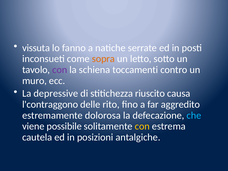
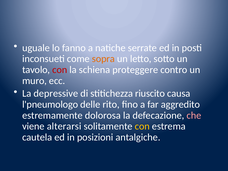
vissuta: vissuta -> uguale (36, 48)
con colour: purple -> red (60, 70)
toccamenti: toccamenti -> proteggere (135, 70)
l'contraggono: l'contraggono -> l'pneumologo (50, 104)
che colour: light blue -> pink (194, 115)
possibile: possibile -> alterarsi (64, 126)
